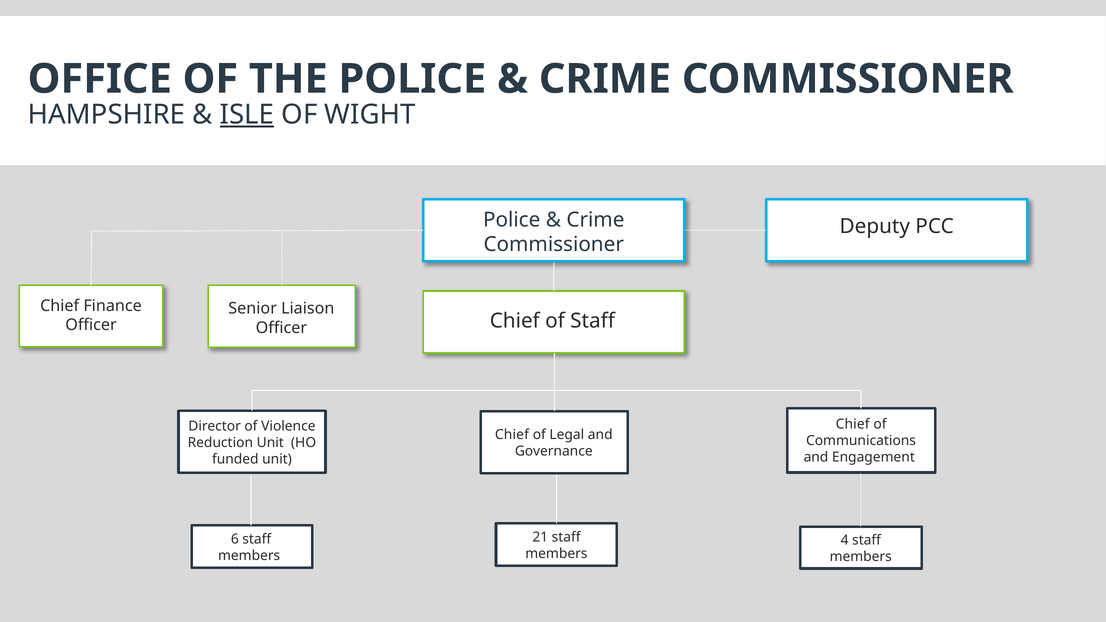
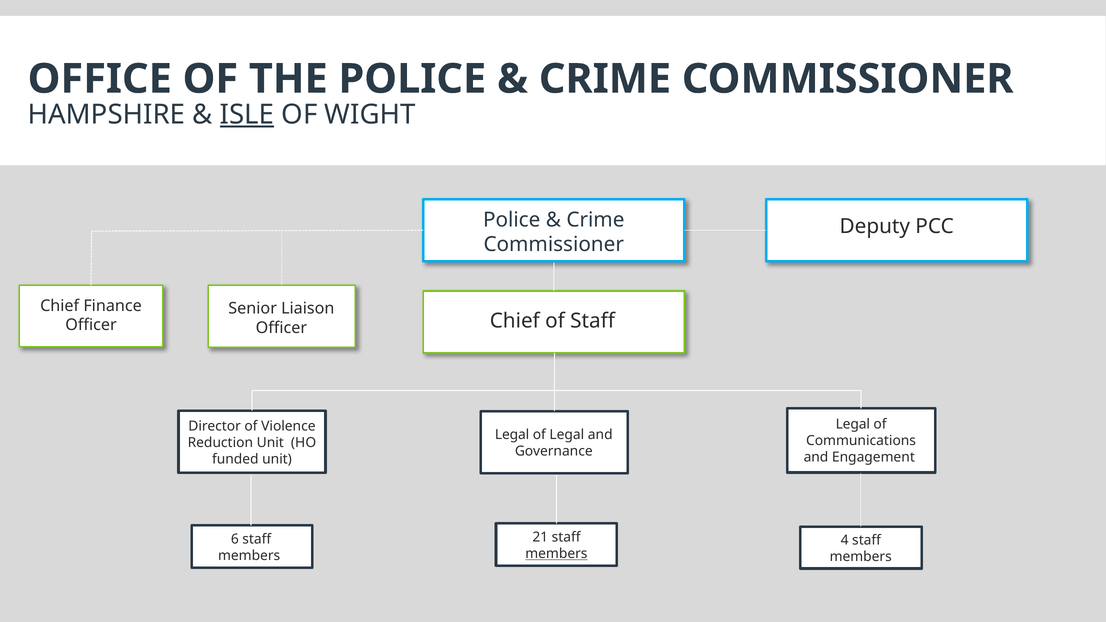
Chief: Chief -> Legal (853, 424)
Chief: Chief -> Legal (512, 435)
members underline: none -> present (556, 554)
